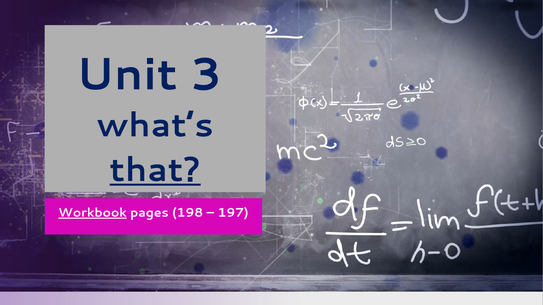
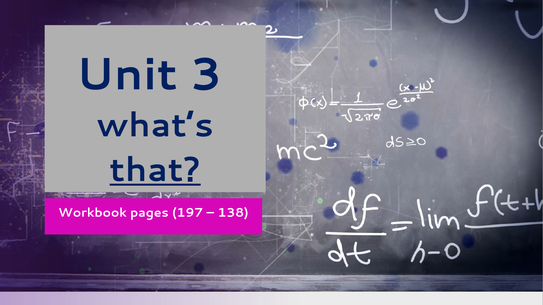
Workbook underline: present -> none (92, 213)
198: 198 -> 197 (188, 213)
197: 197 -> 138 (233, 213)
